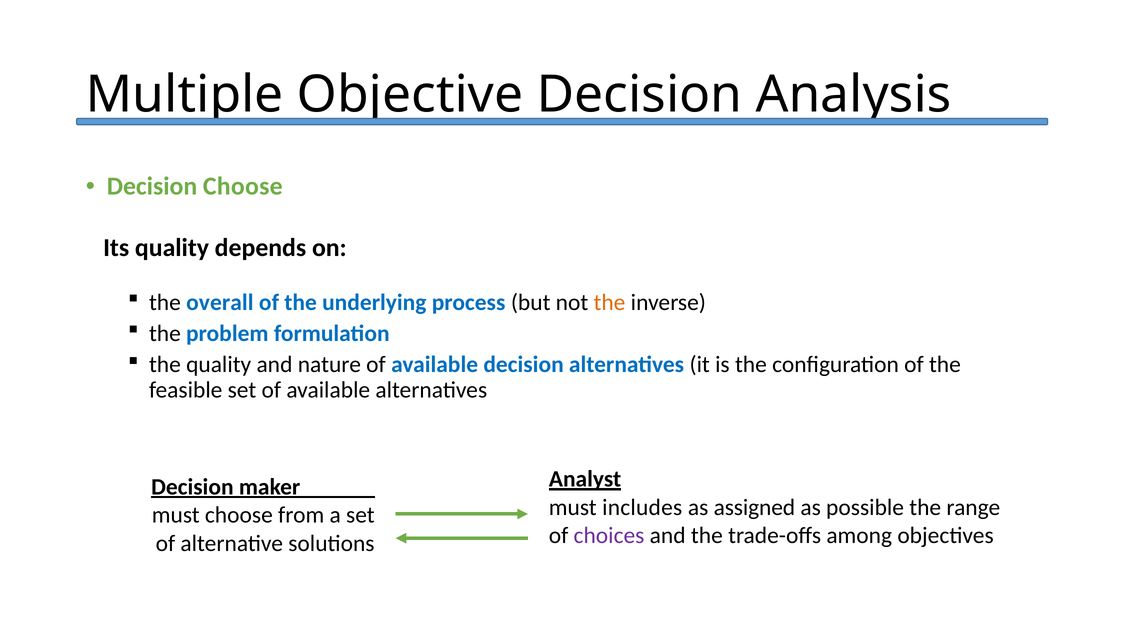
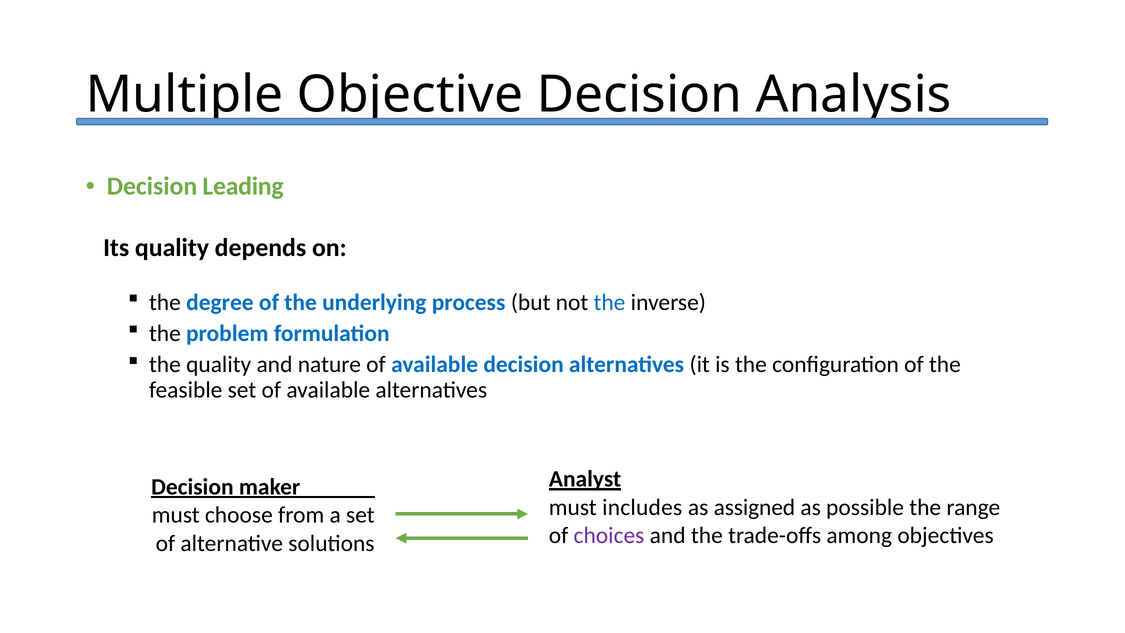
Decision Choose: Choose -> Leading (243, 186)
overall: overall -> degree (220, 302)
the colour: orange -> blue (610, 302)
